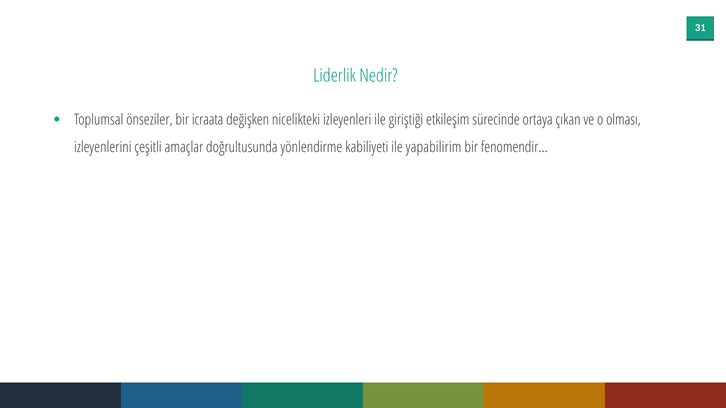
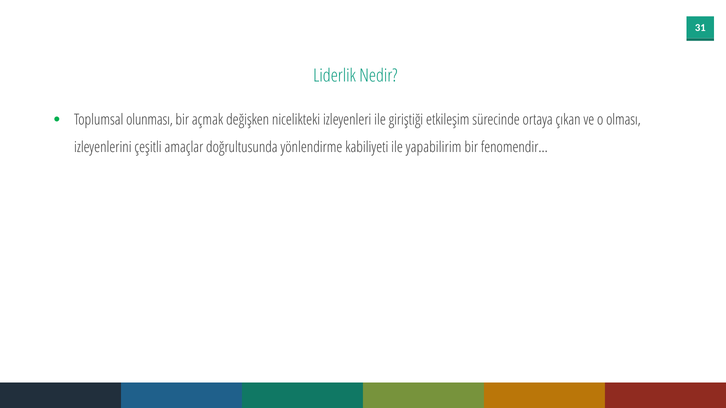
önseziler: önseziler -> olunması (150, 120)
icraata: icraata -> açmak (208, 120)
